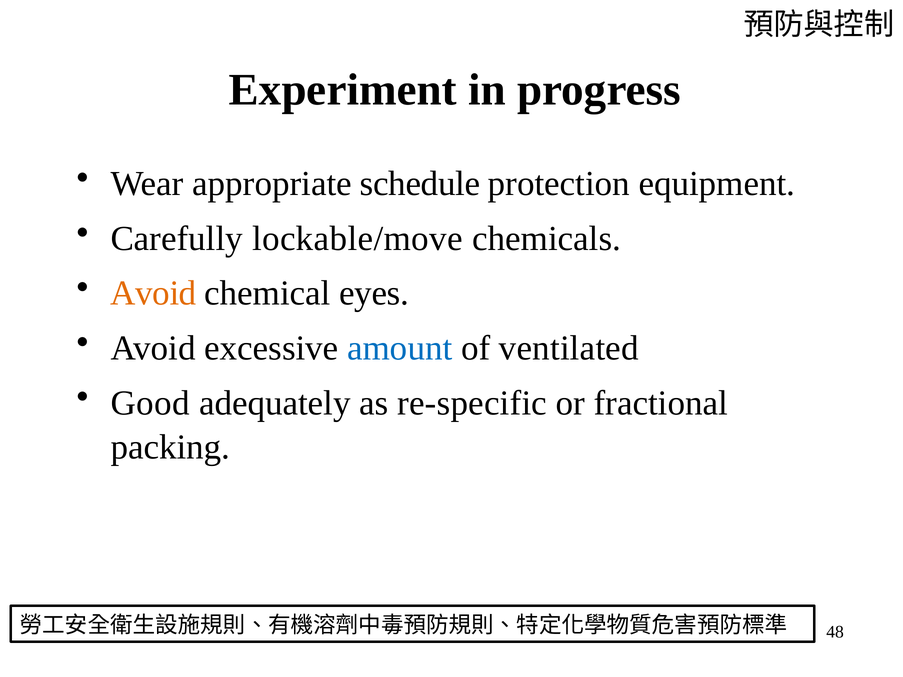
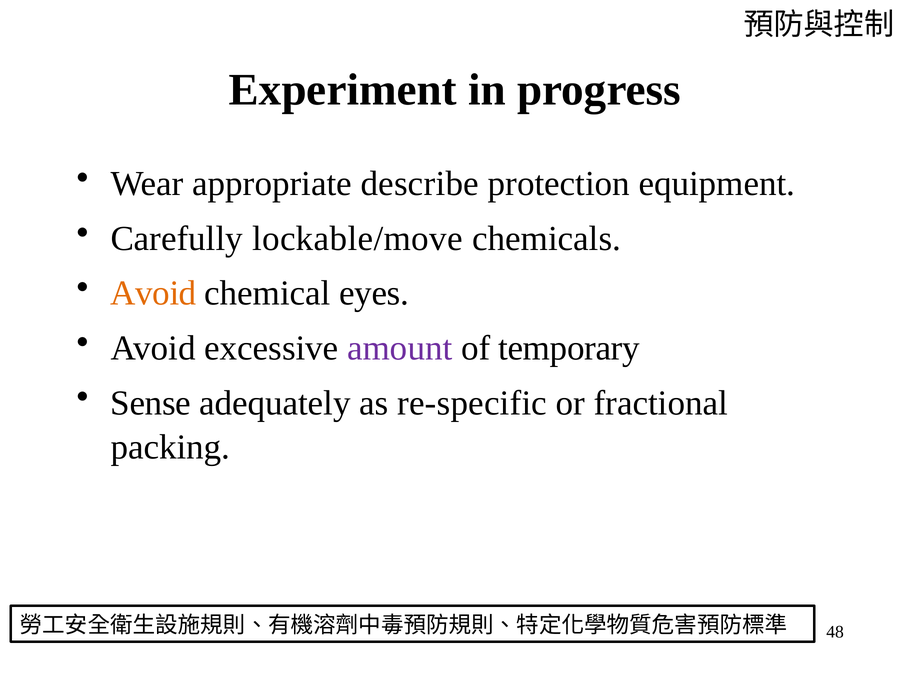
schedule: schedule -> describe (420, 184)
amount colour: blue -> purple (400, 348)
ventilated: ventilated -> temporary (569, 348)
Good: Good -> Sense (151, 403)
